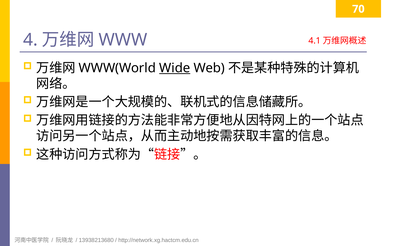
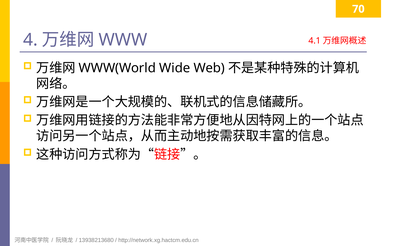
Wide underline: present -> none (175, 68)
